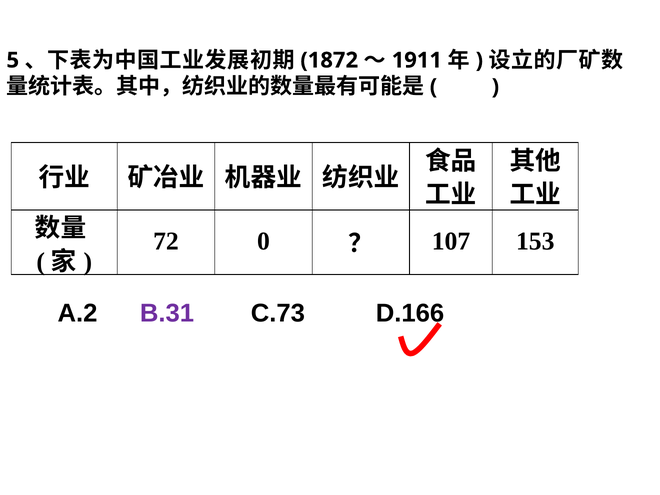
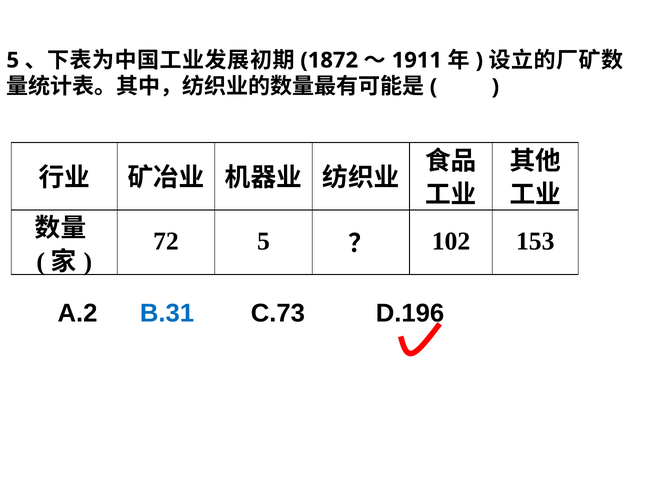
72 0: 0 -> 5 (263, 241)
107: 107 -> 102 (451, 241)
B.31 colour: purple -> blue (167, 313)
D.166: D.166 -> D.196 (410, 313)
